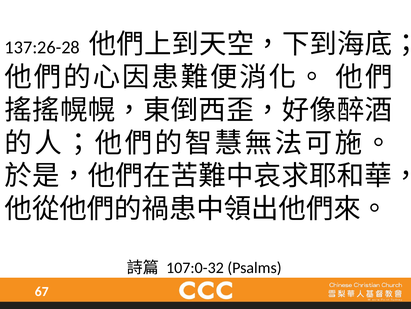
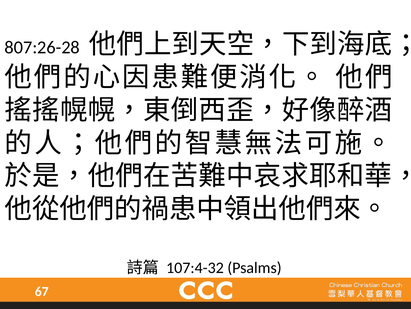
137:26-28: 137:26-28 -> 807:26-28 (42, 47)
107:0-32: 107:0-32 -> 107:4-32 (195, 267)
